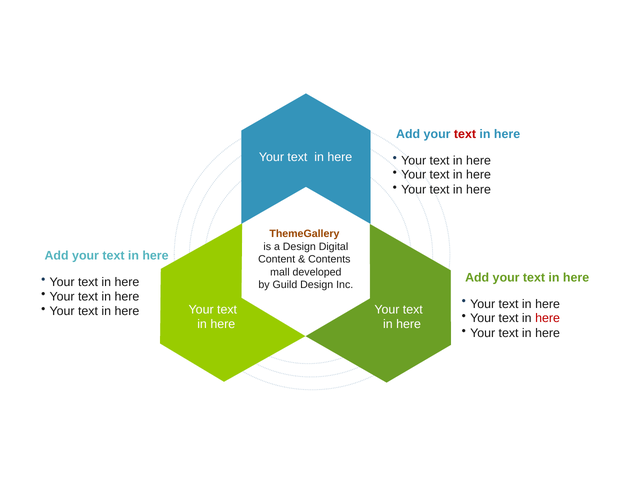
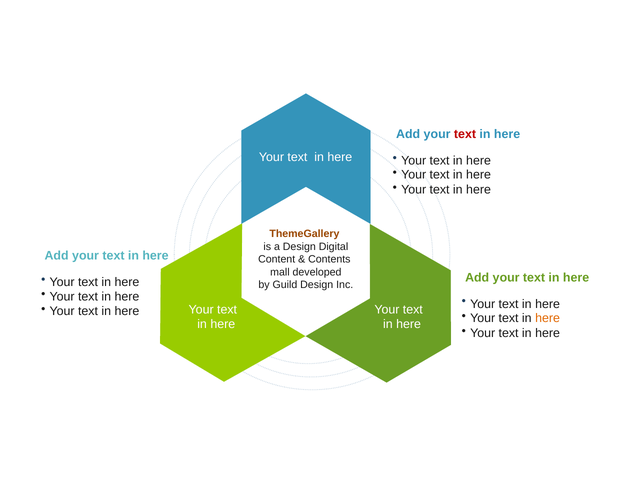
here colour: red -> orange (548, 318)
